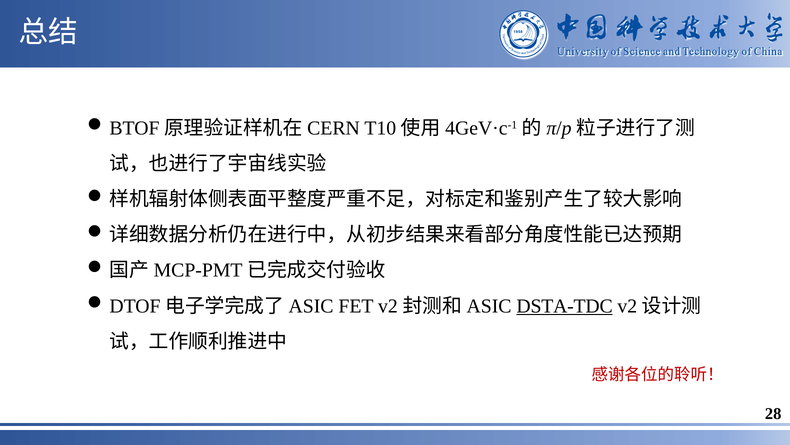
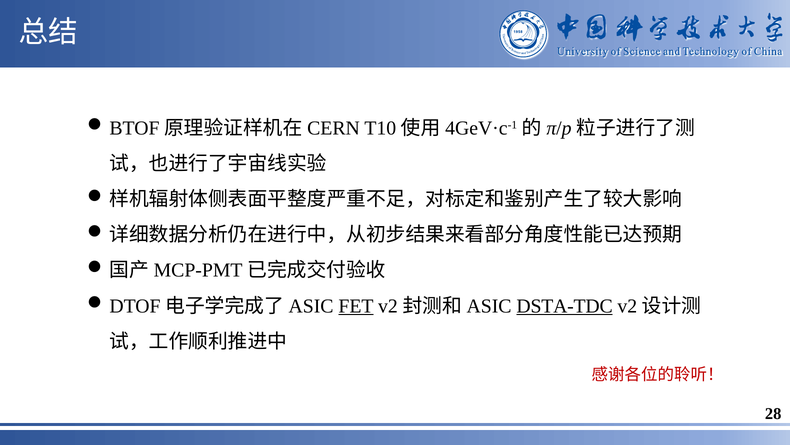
FET underline: none -> present (356, 306)
